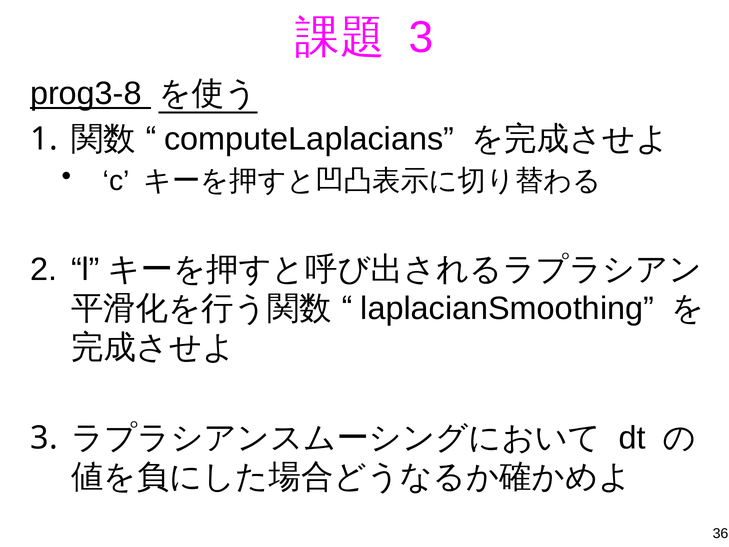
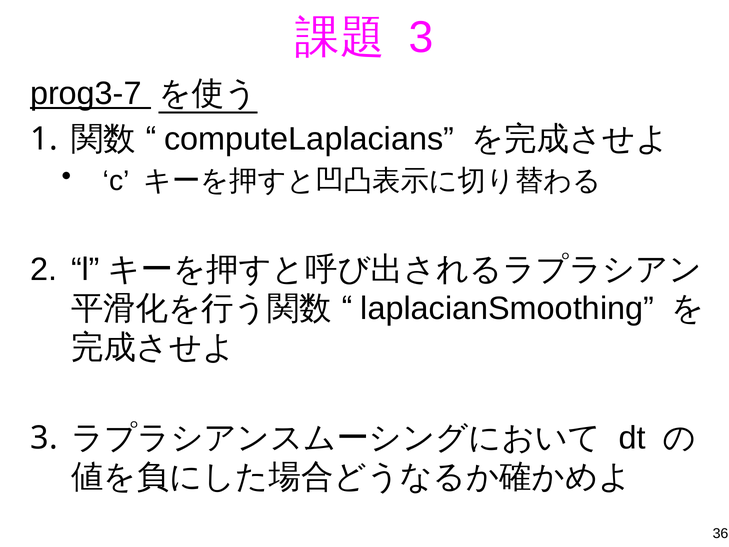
prog3-8: prog3-8 -> prog3-7 (86, 94)
